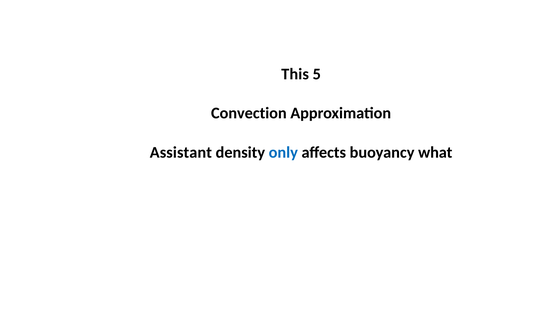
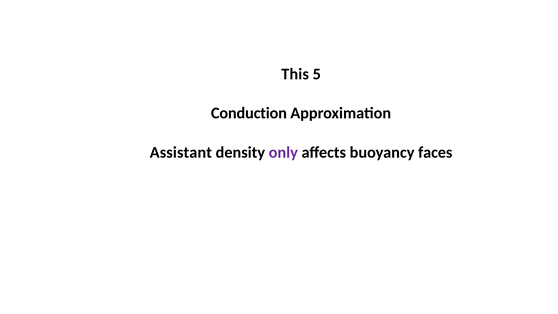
Convection: Convection -> Conduction (249, 113)
only colour: blue -> purple (283, 152)
what: what -> faces (435, 152)
